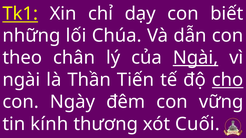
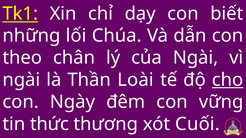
Ngài underline: present -> none (196, 58)
Tiến: Tiến -> Loài (135, 80)
kính: kính -> thức (49, 124)
